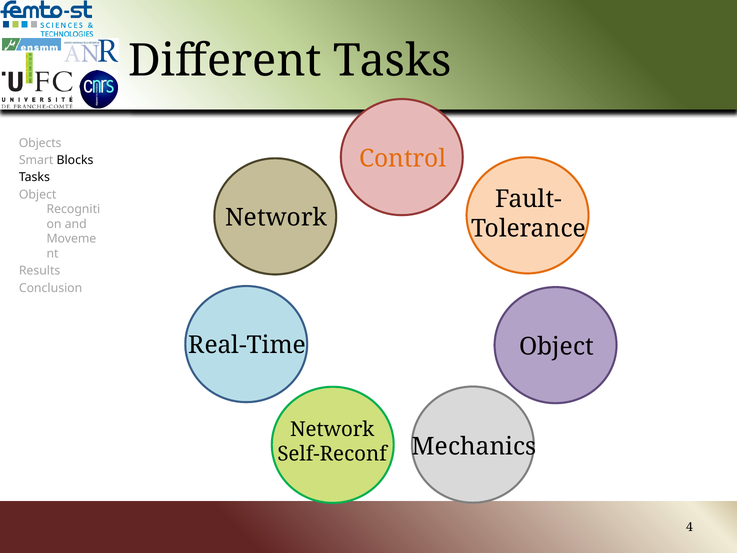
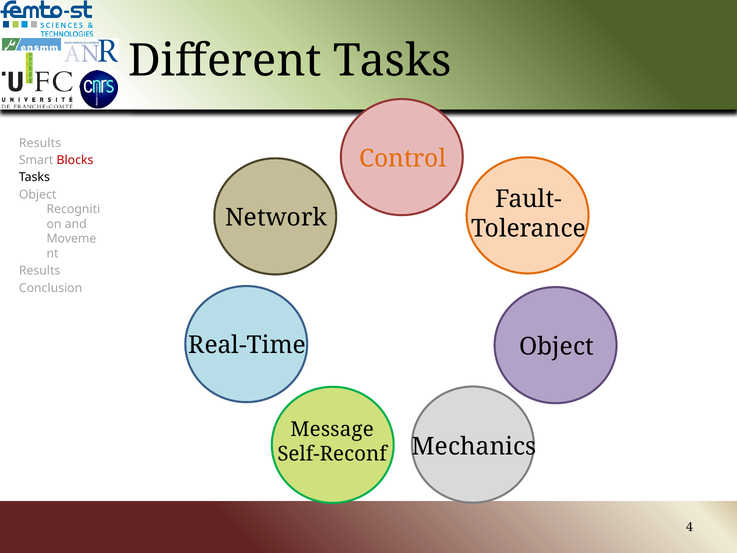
Objects: Objects -> Results (40, 143)
Blocks colour: black -> red (75, 160)
Network: Network -> Message (332, 429)
